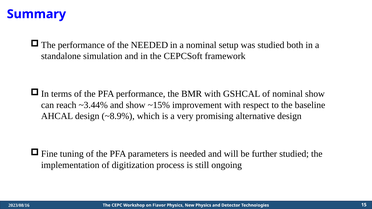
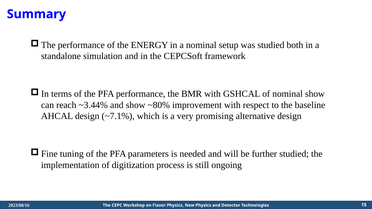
the NEEDED: NEEDED -> ENERGY (150, 45)
~15%: ~15% -> ~80% (159, 105)
~8.9%: ~8.9% -> ~7.1% (118, 116)
